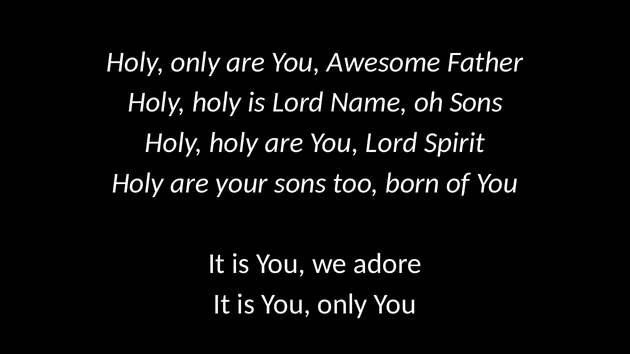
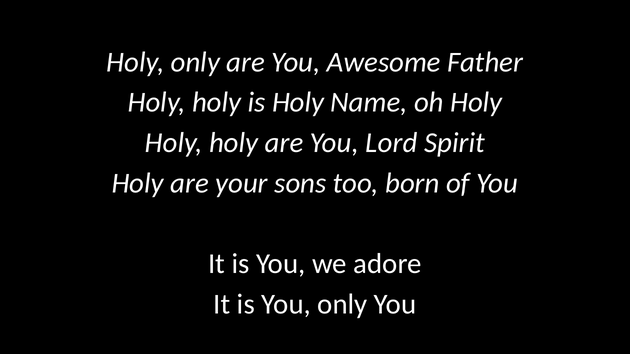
is Lord: Lord -> Holy (298, 103)
oh Sons: Sons -> Holy (476, 103)
